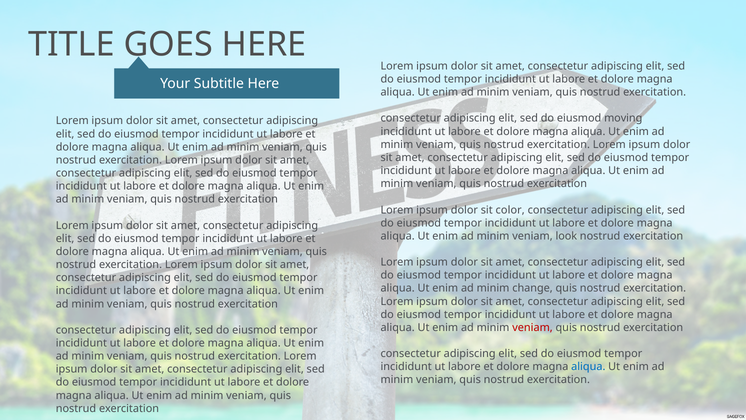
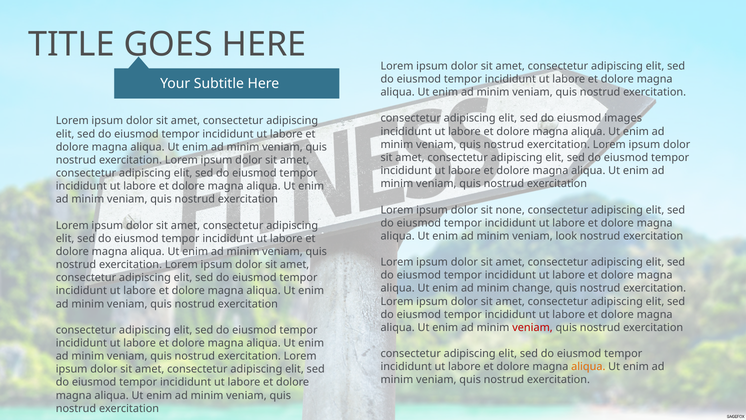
moving: moving -> images (623, 118)
color: color -> none (510, 210)
aliqua colour: blue -> orange (588, 366)
